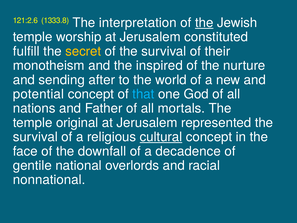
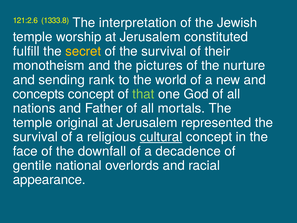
the underline: present -> none (204, 23)
inspired: inspired -> pictures (159, 65)
after: after -> rank (102, 80)
potential: potential -> concepts (39, 94)
that colour: light blue -> light green (143, 94)
nonnational: nonnational -> appearance (49, 180)
